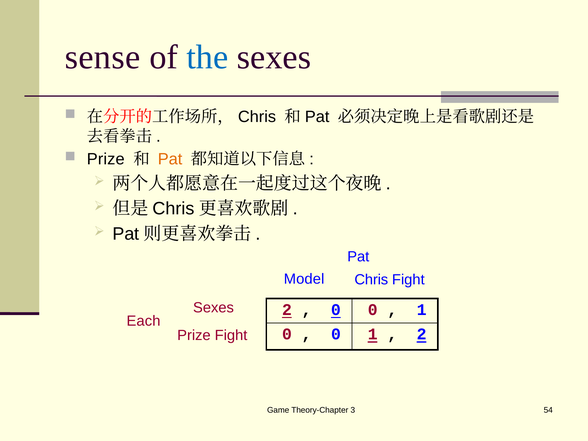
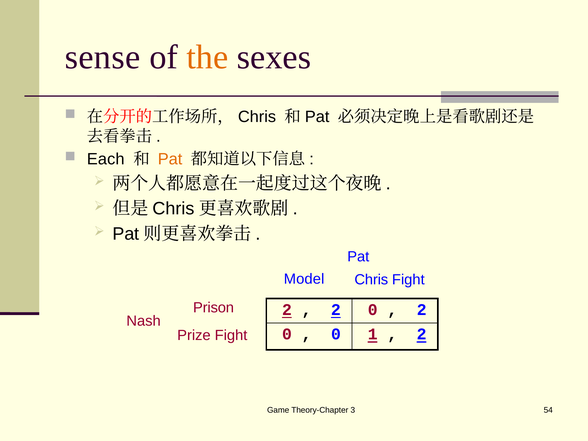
the colour: blue -> orange (207, 57)
Prize: Prize -> Each (106, 159)
Sexes: Sexes -> Prison (214, 308)
0: 0 -> 2 (336, 310)
1: 1 -> 2 (422, 310)
Each: Each -> Nash (144, 321)
